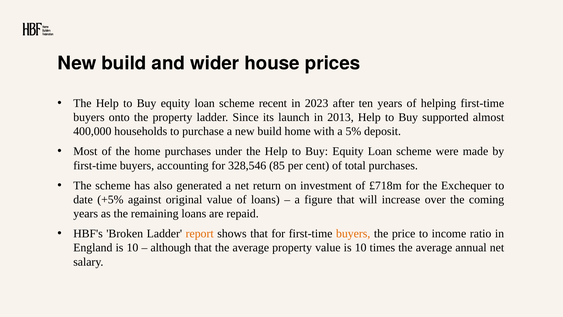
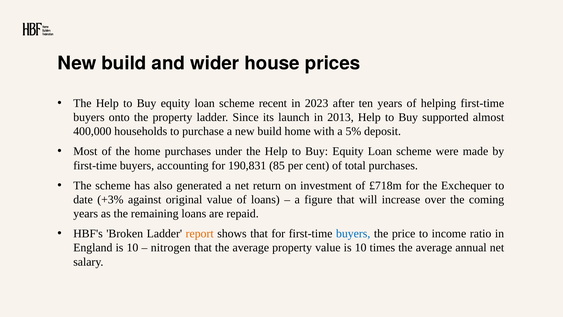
328,546: 328,546 -> 190,831 (247, 165)
+5%: +5% -> +3% (110, 199)
buyers colour: orange -> blue (353, 233)
although: although -> nitrogen (171, 247)
